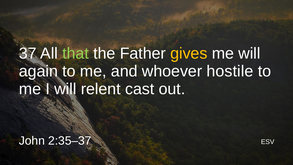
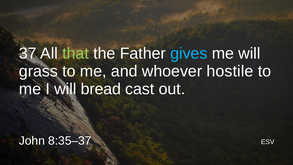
gives colour: yellow -> light blue (189, 53)
again: again -> grass (38, 71)
relent: relent -> bread (101, 89)
2:35–37: 2:35–37 -> 8:35–37 (70, 141)
